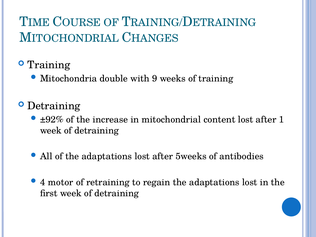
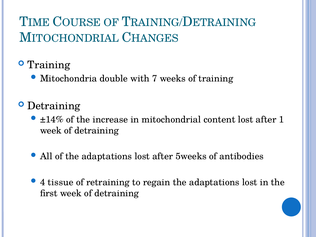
9: 9 -> 7 (155, 78)
±92%: ±92% -> ±14% (52, 120)
motor: motor -> tissue (61, 182)
